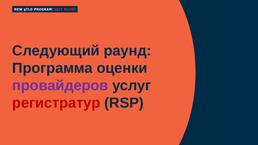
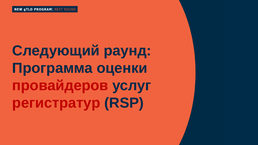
провайдеров colour: purple -> red (60, 86)
